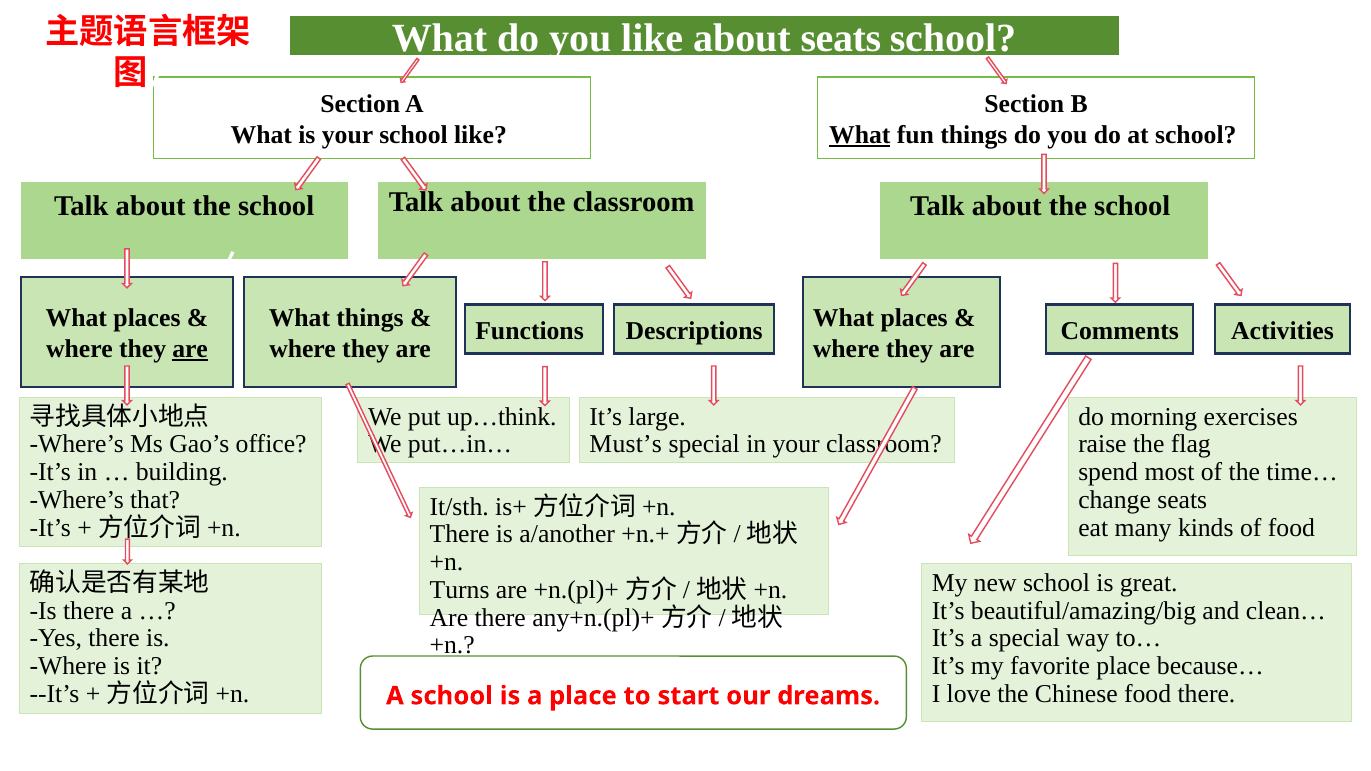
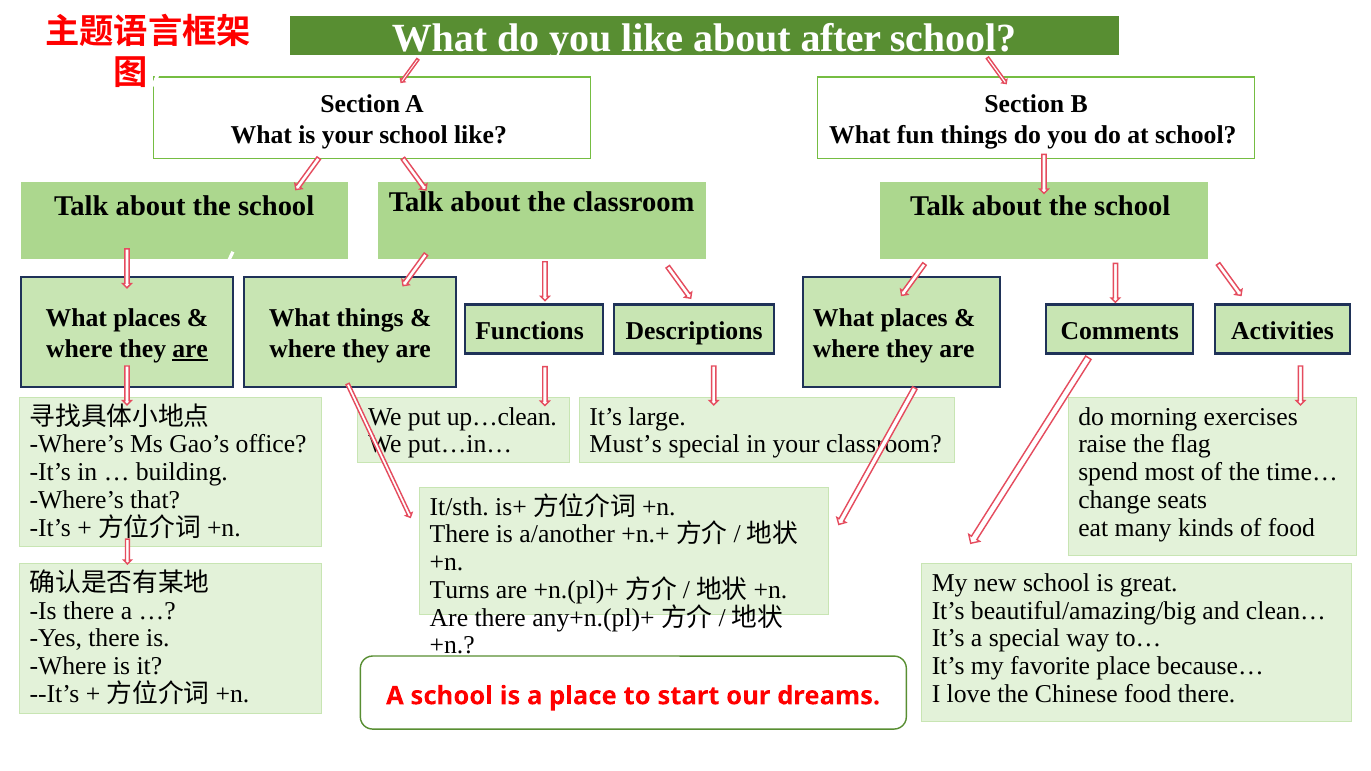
about seats: seats -> after (841, 38)
What underline: present -> none (860, 135)
up…think: up…think -> up…clean (502, 417)
